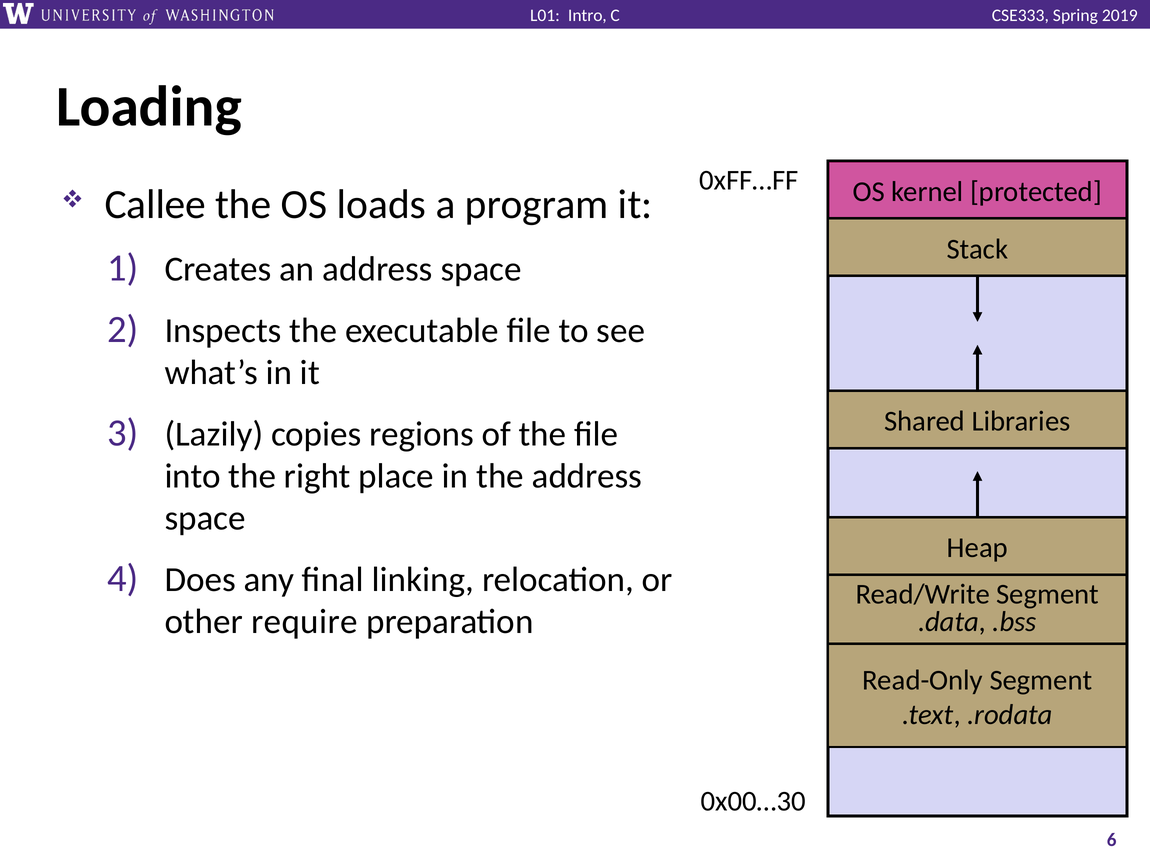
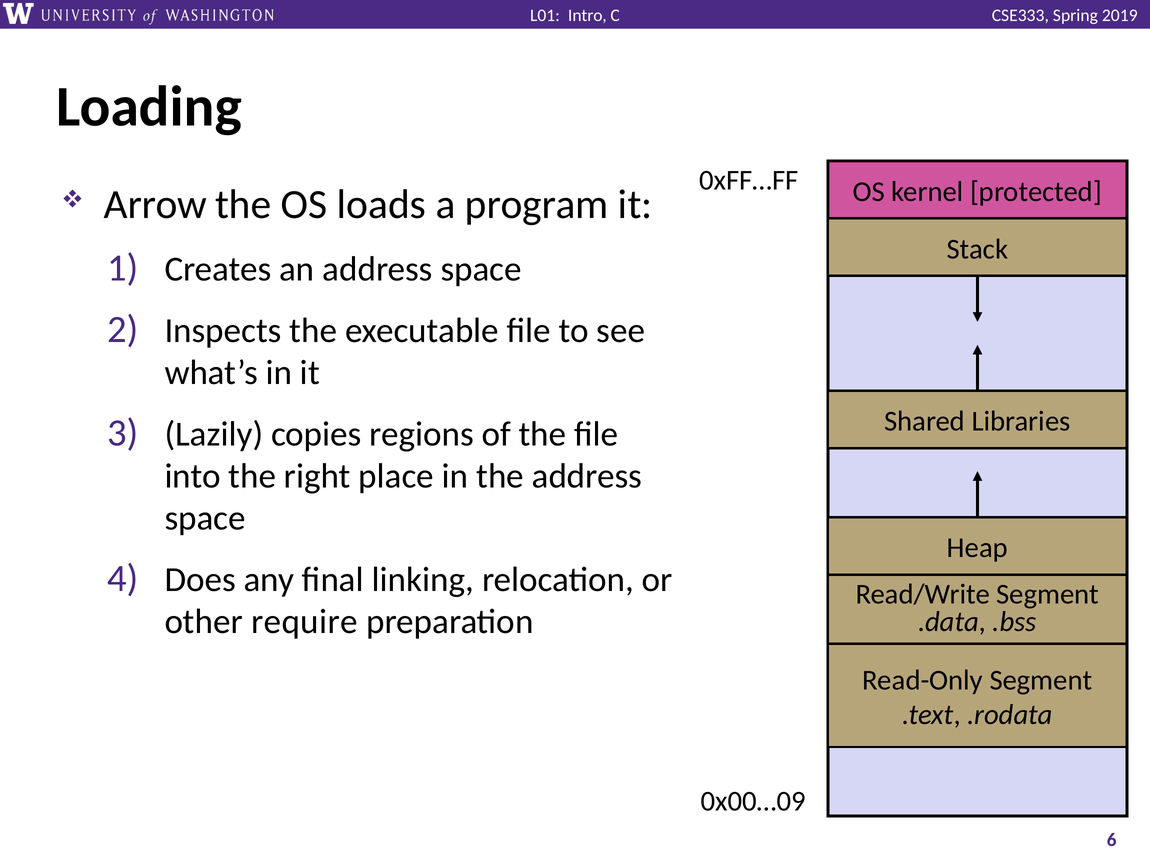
Callee: Callee -> Arrow (155, 205)
0x00…30: 0x00…30 -> 0x00…09 (753, 802)
